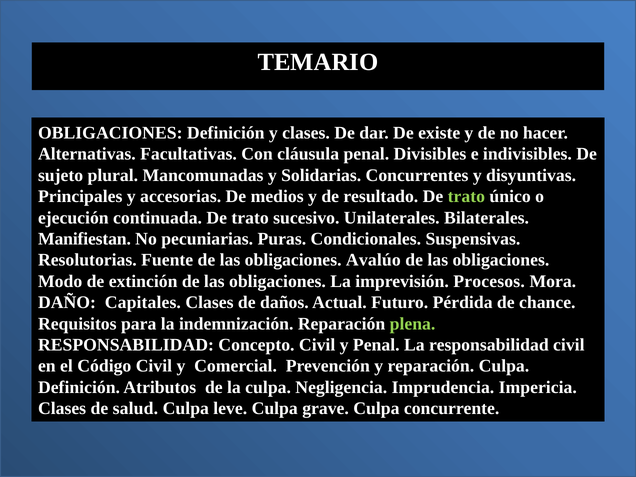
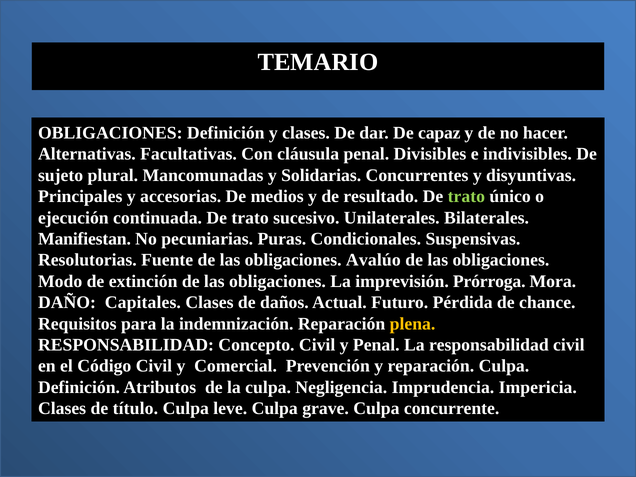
existe: existe -> capaz (439, 133)
Procesos: Procesos -> Prórroga (489, 281)
plena colour: light green -> yellow (413, 324)
salud: salud -> título (135, 409)
